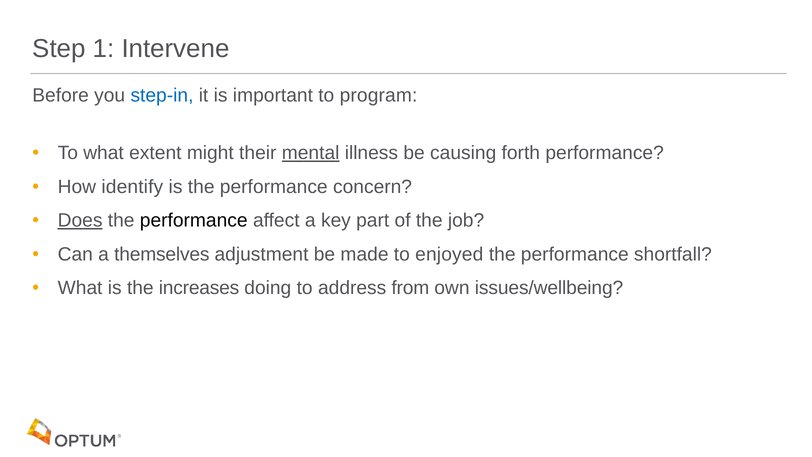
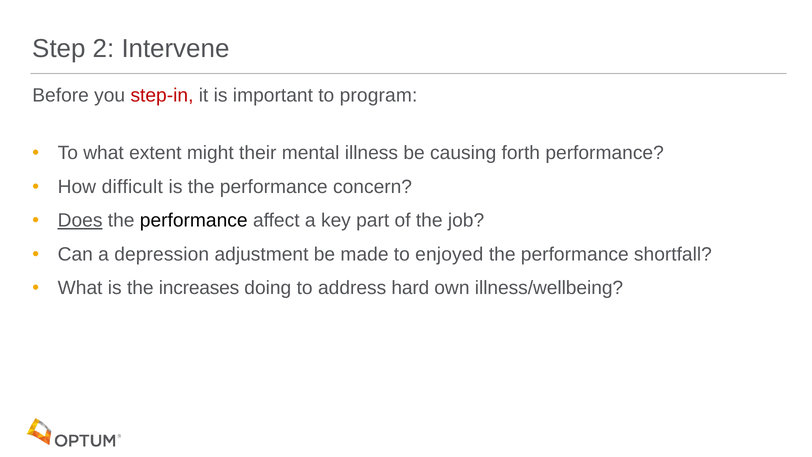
1: 1 -> 2 (104, 49)
step-in colour: blue -> red (162, 96)
mental underline: present -> none (311, 153)
identify: identify -> difficult (132, 187)
themselves: themselves -> depression (162, 254)
from: from -> hard (410, 288)
issues/wellbeing: issues/wellbeing -> illness/wellbeing (549, 288)
